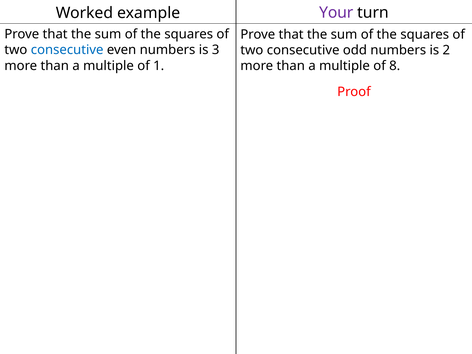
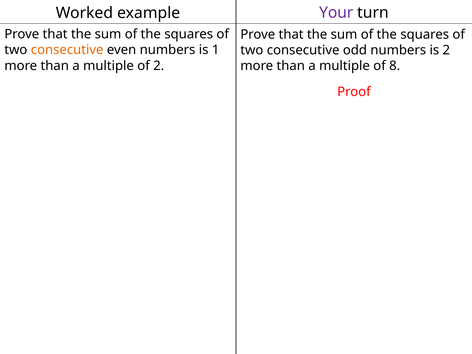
consecutive colour: blue -> orange (67, 50)
3: 3 -> 1 (216, 50)
of 1: 1 -> 2 (159, 66)
